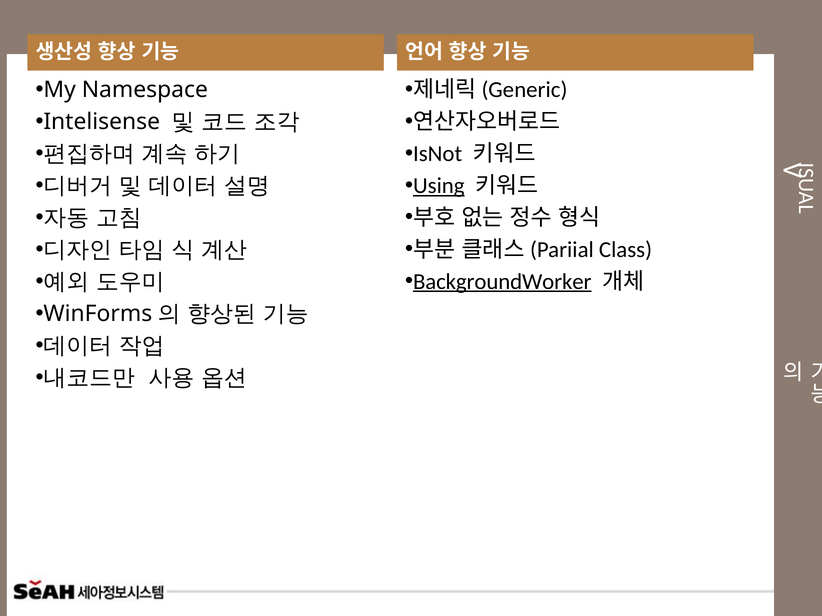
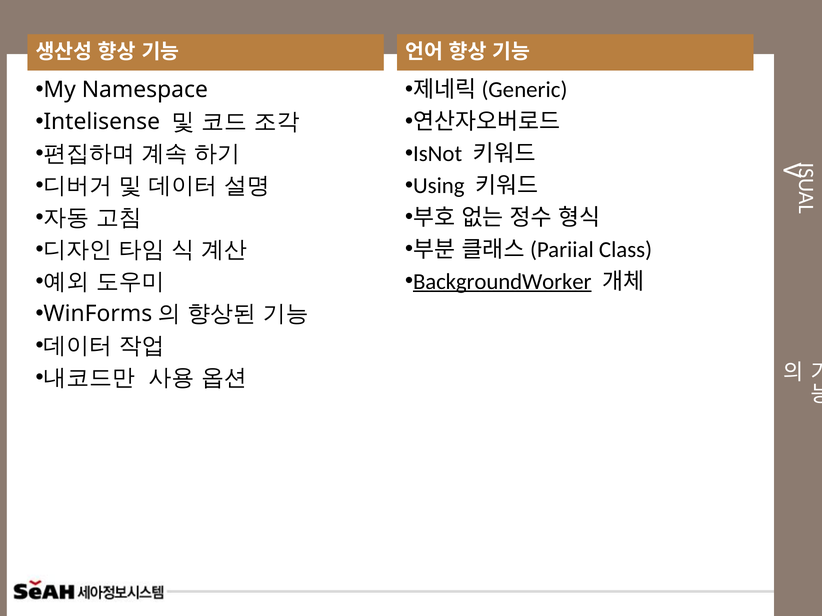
Using underline: present -> none (439, 186)
